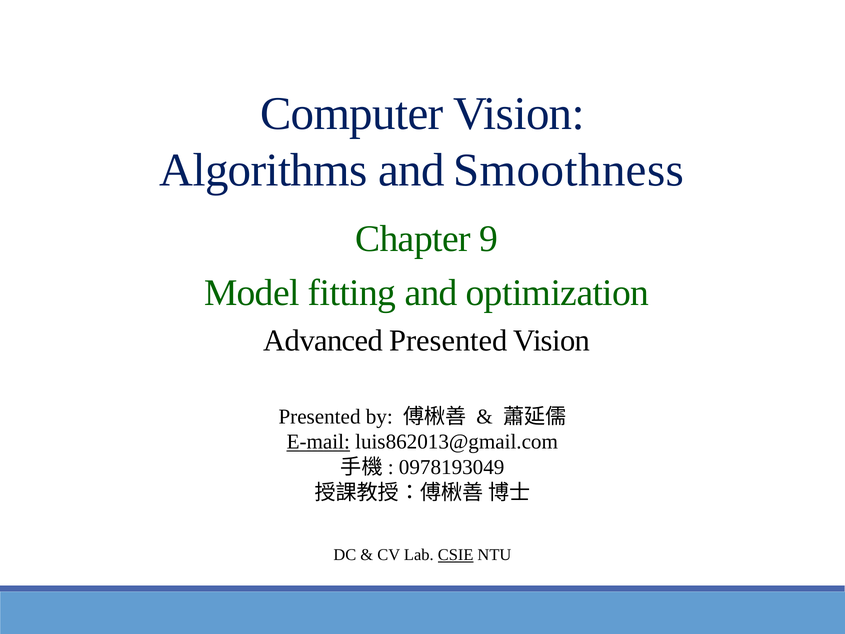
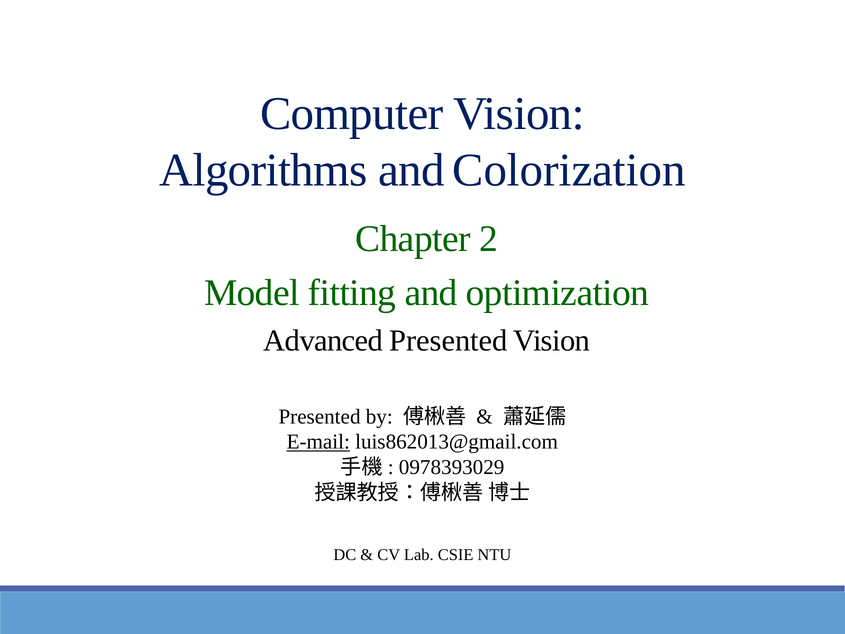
Smoothness: Smoothness -> Colorization (569, 170)
9: 9 -> 2 (489, 239)
0978193049: 0978193049 -> 0978393029 (452, 467)
CSIE underline: present -> none (456, 555)
